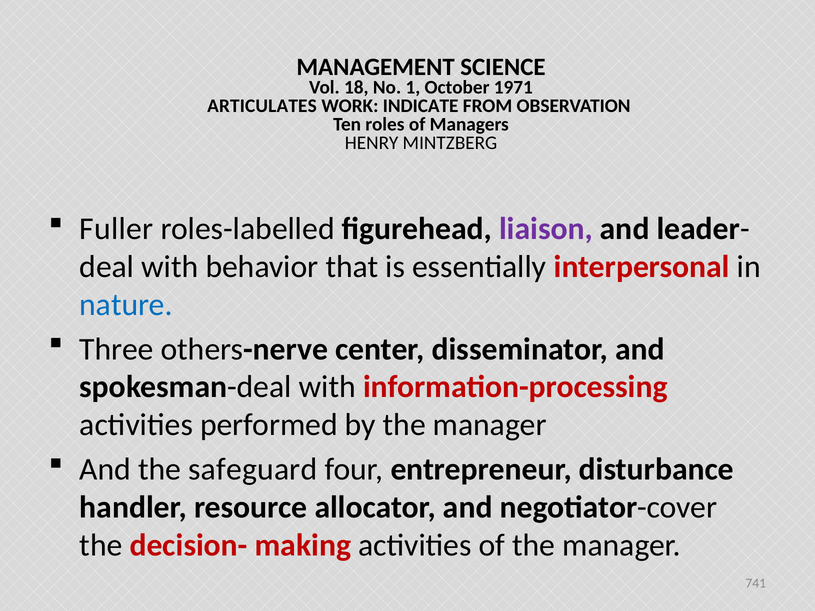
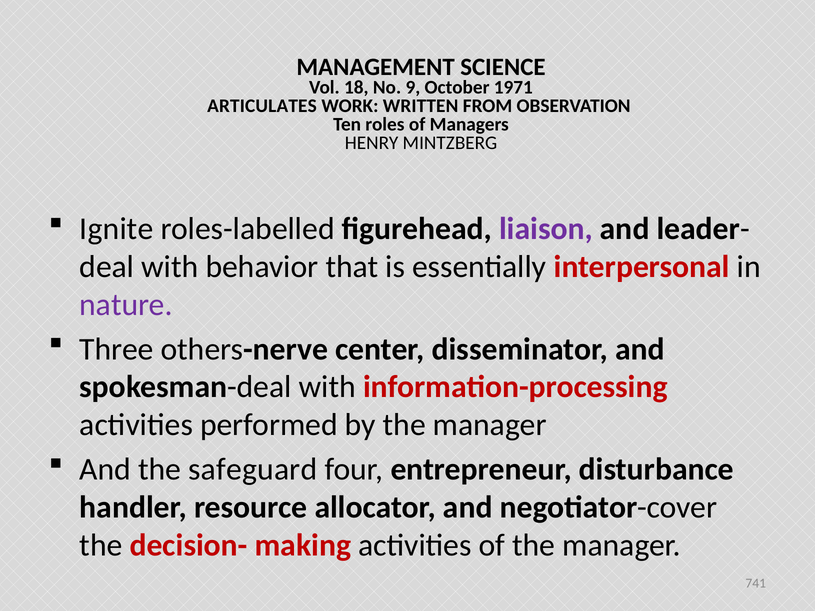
1: 1 -> 9 (413, 88)
INDICATE: INDICATE -> WRITTEN (421, 106)
Fuller: Fuller -> Ignite (116, 229)
nature colour: blue -> purple (126, 305)
